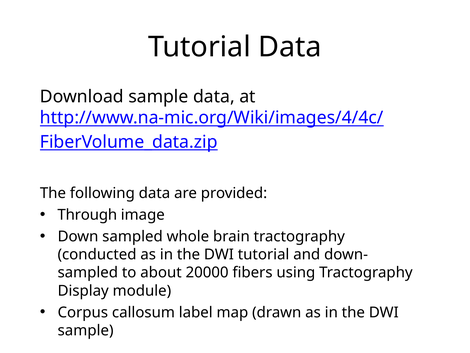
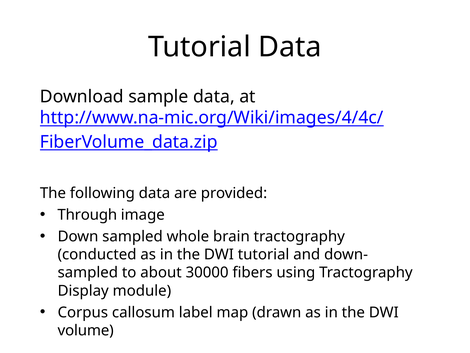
20000: 20000 -> 30000 (207, 272)
sample: sample -> volume (86, 330)
